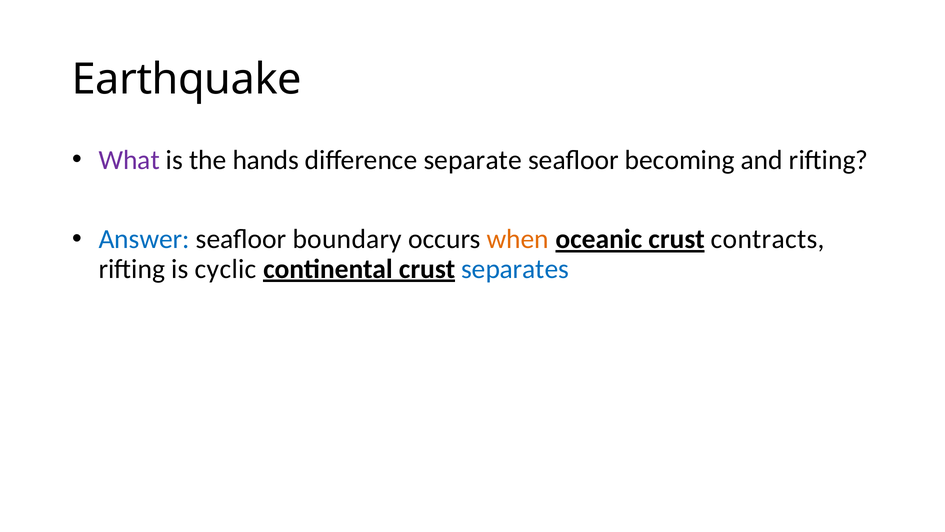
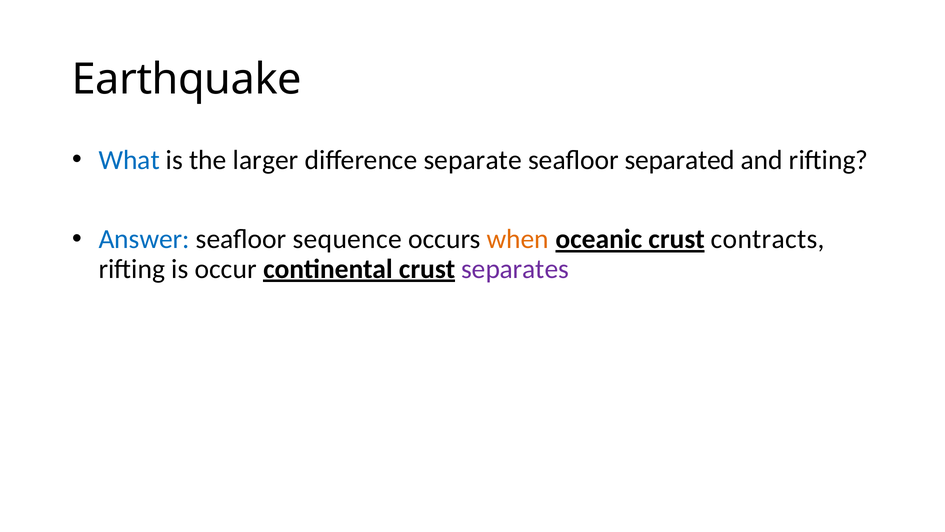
What colour: purple -> blue (129, 160)
hands: hands -> larger (266, 160)
becoming: becoming -> separated (680, 160)
boundary: boundary -> sequence (347, 239)
cyclic: cyclic -> occur (226, 269)
separates colour: blue -> purple (515, 269)
